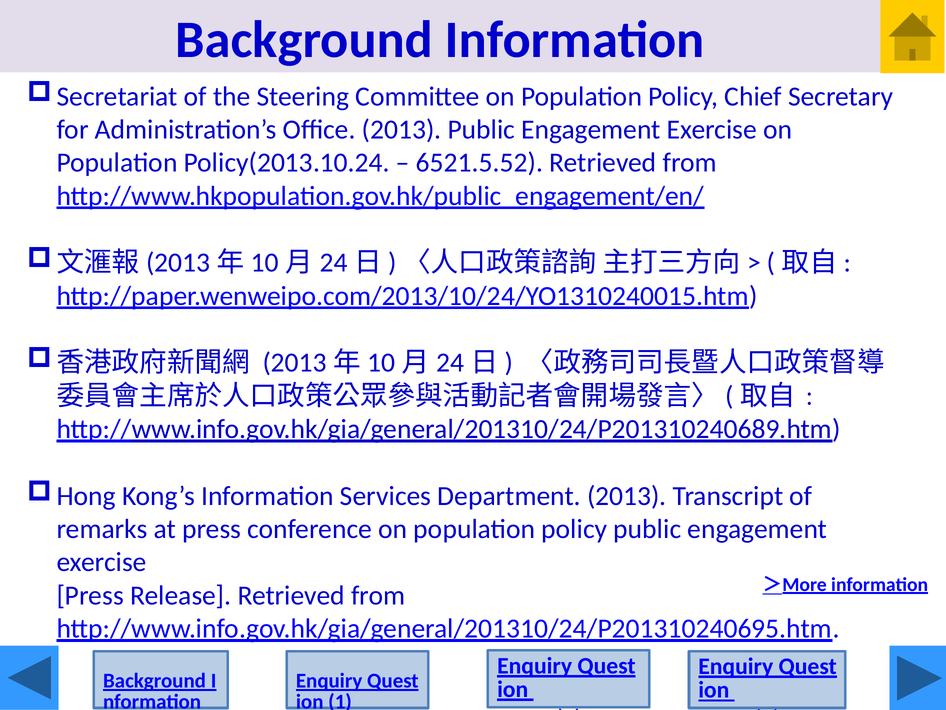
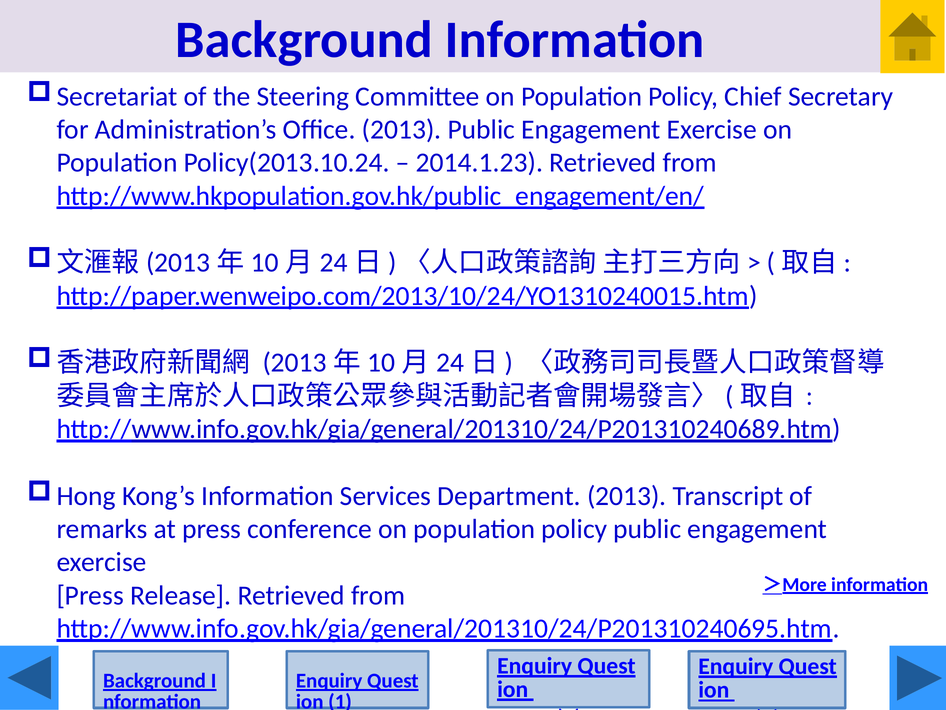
6521.5.52: 6521.5.52 -> 2014.1.23 (479, 163)
